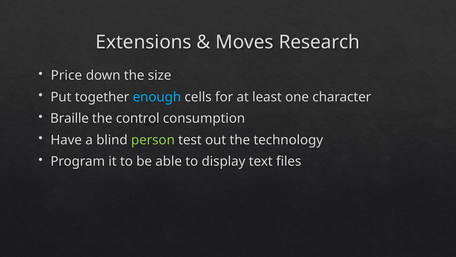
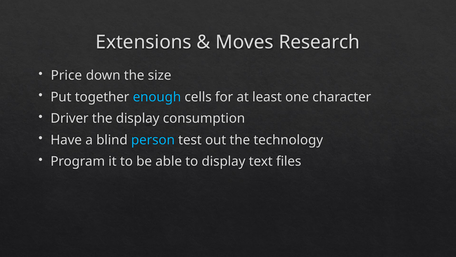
Braille: Braille -> Driver (69, 118)
the control: control -> display (138, 118)
person colour: light green -> light blue (153, 140)
